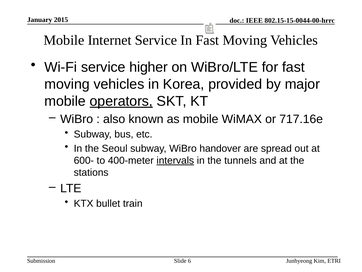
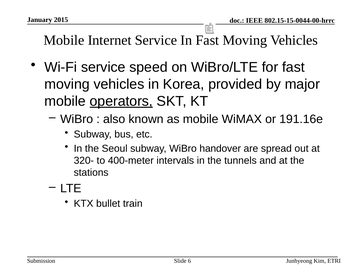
higher: higher -> speed (149, 67)
717.16e: 717.16e -> 191.16e (301, 119)
600-: 600- -> 320- (84, 160)
intervals underline: present -> none (175, 160)
